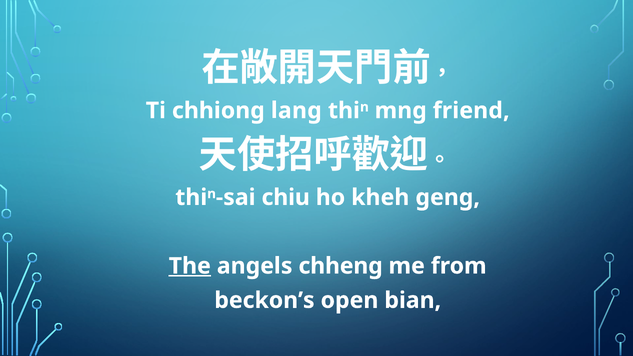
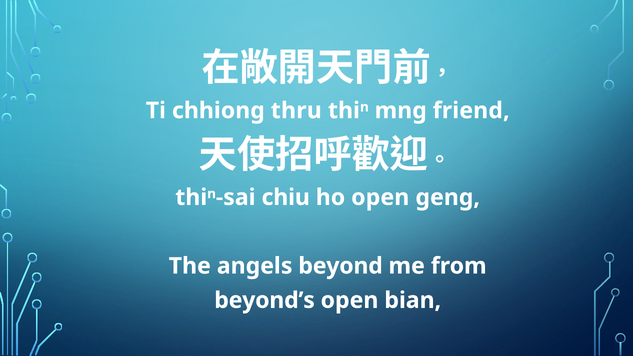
lang: lang -> thru (296, 111)
ho kheh: kheh -> open (380, 197)
The underline: present -> none (190, 266)
chheng: chheng -> beyond (341, 266)
beckon’s: beckon’s -> beyond’s (265, 300)
